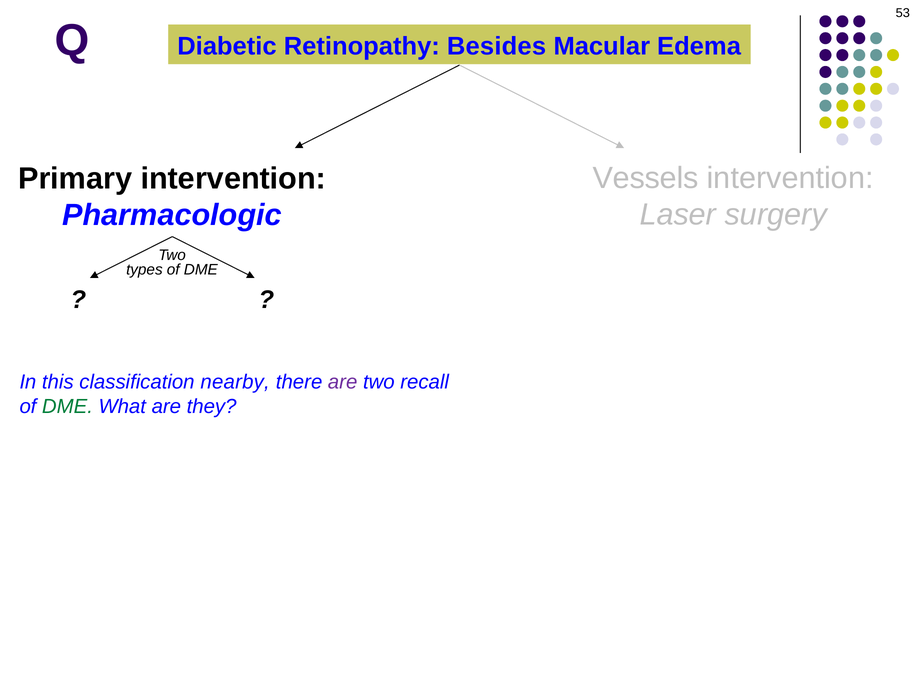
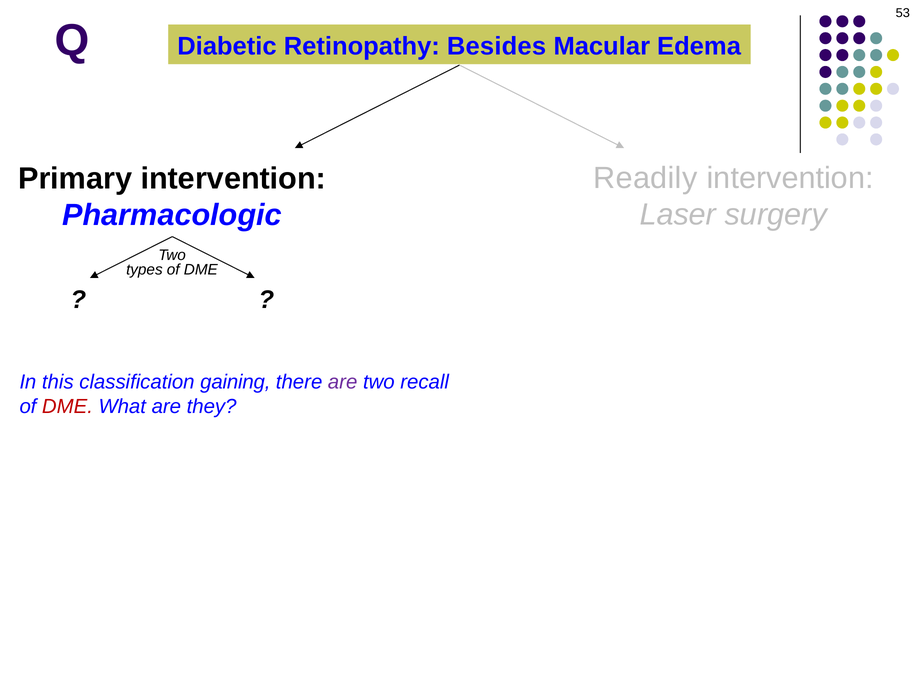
Vessels: Vessels -> Readily (645, 178)
nearby: nearby -> gaining (235, 382)
DME colour: green -> red (67, 407)
